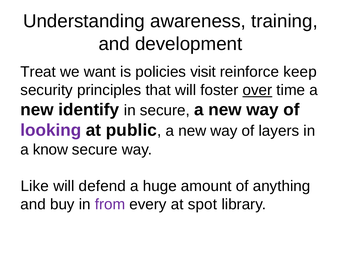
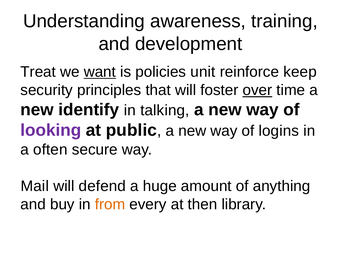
want underline: none -> present (100, 72)
visit: visit -> unit (203, 72)
in secure: secure -> talking (165, 110)
layers: layers -> logins (279, 131)
know: know -> often (50, 149)
Like: Like -> Mail (35, 186)
from colour: purple -> orange (110, 204)
spot: spot -> then (203, 204)
